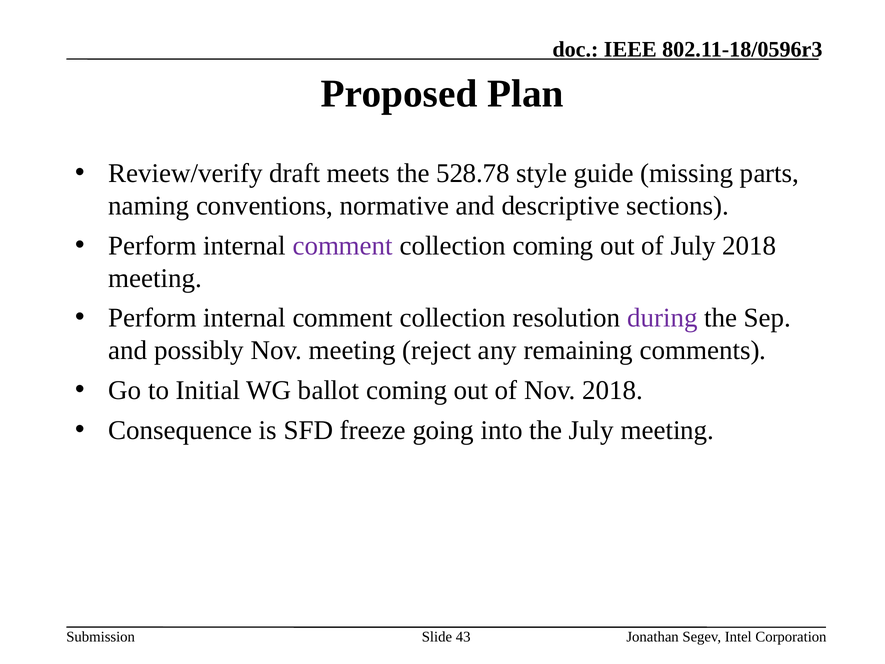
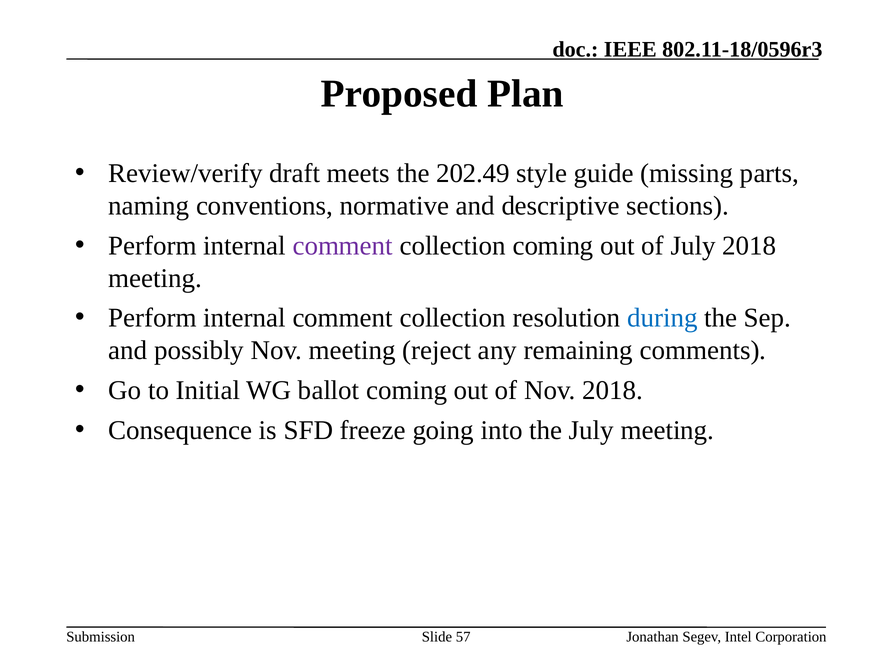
528.78: 528.78 -> 202.49 (473, 173)
during colour: purple -> blue (662, 318)
43: 43 -> 57 (463, 637)
